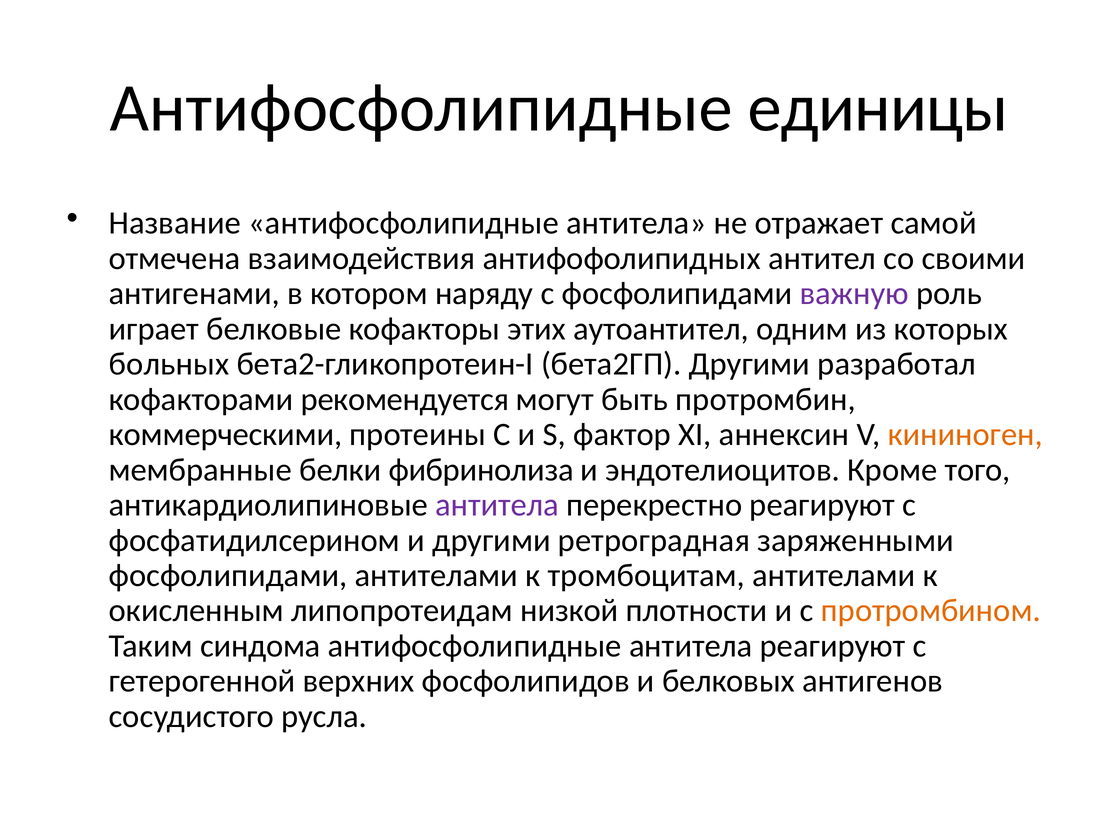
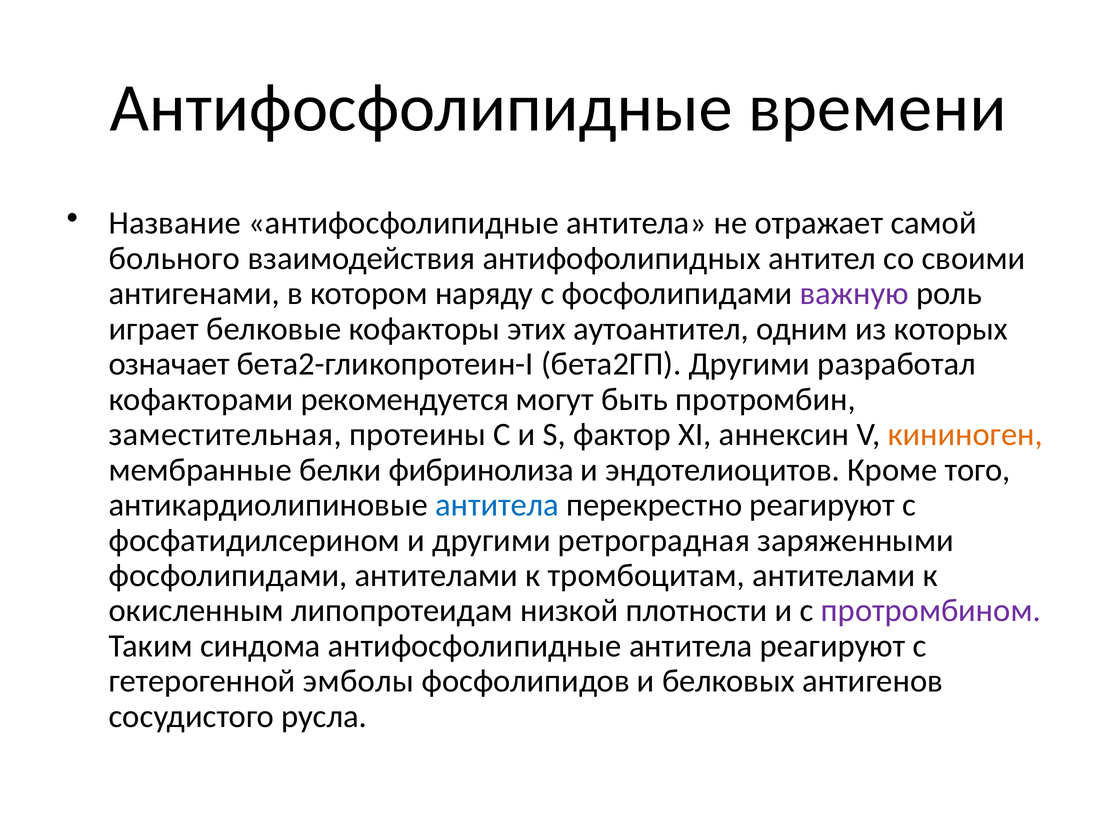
единицы: единицы -> времени (877, 108)
отмечена: отмечена -> больного (174, 258)
больных: больных -> означает (169, 364)
коммерческими: коммерческими -> заместительная (225, 434)
антитела colour: purple -> blue (497, 505)
протромбином colour: orange -> purple (931, 610)
верхних: верхних -> эмболы (358, 681)
